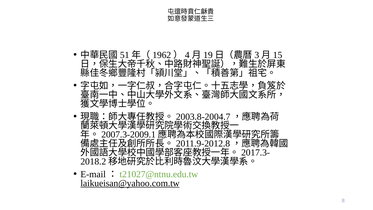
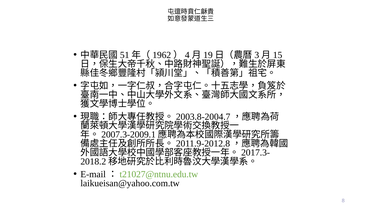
laikueisan@yahoo.com.tw underline: present -> none (130, 183)
